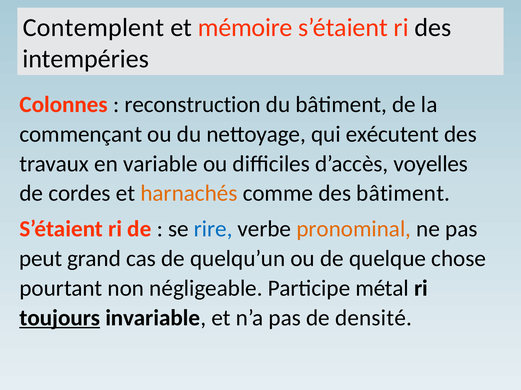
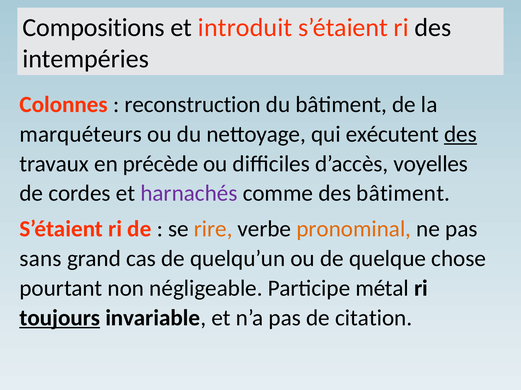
Contemplent: Contemplent -> Compositions (94, 28)
mémoire: mémoire -> introduit (245, 28)
commençant: commençant -> marquéteurs (81, 134)
des underline: none -> present (460, 134)
variable: variable -> précède (161, 164)
harnachés colour: orange -> purple (189, 194)
rire colour: blue -> orange (213, 229)
peut: peut -> sans (41, 259)
densité: densité -> citation (374, 318)
